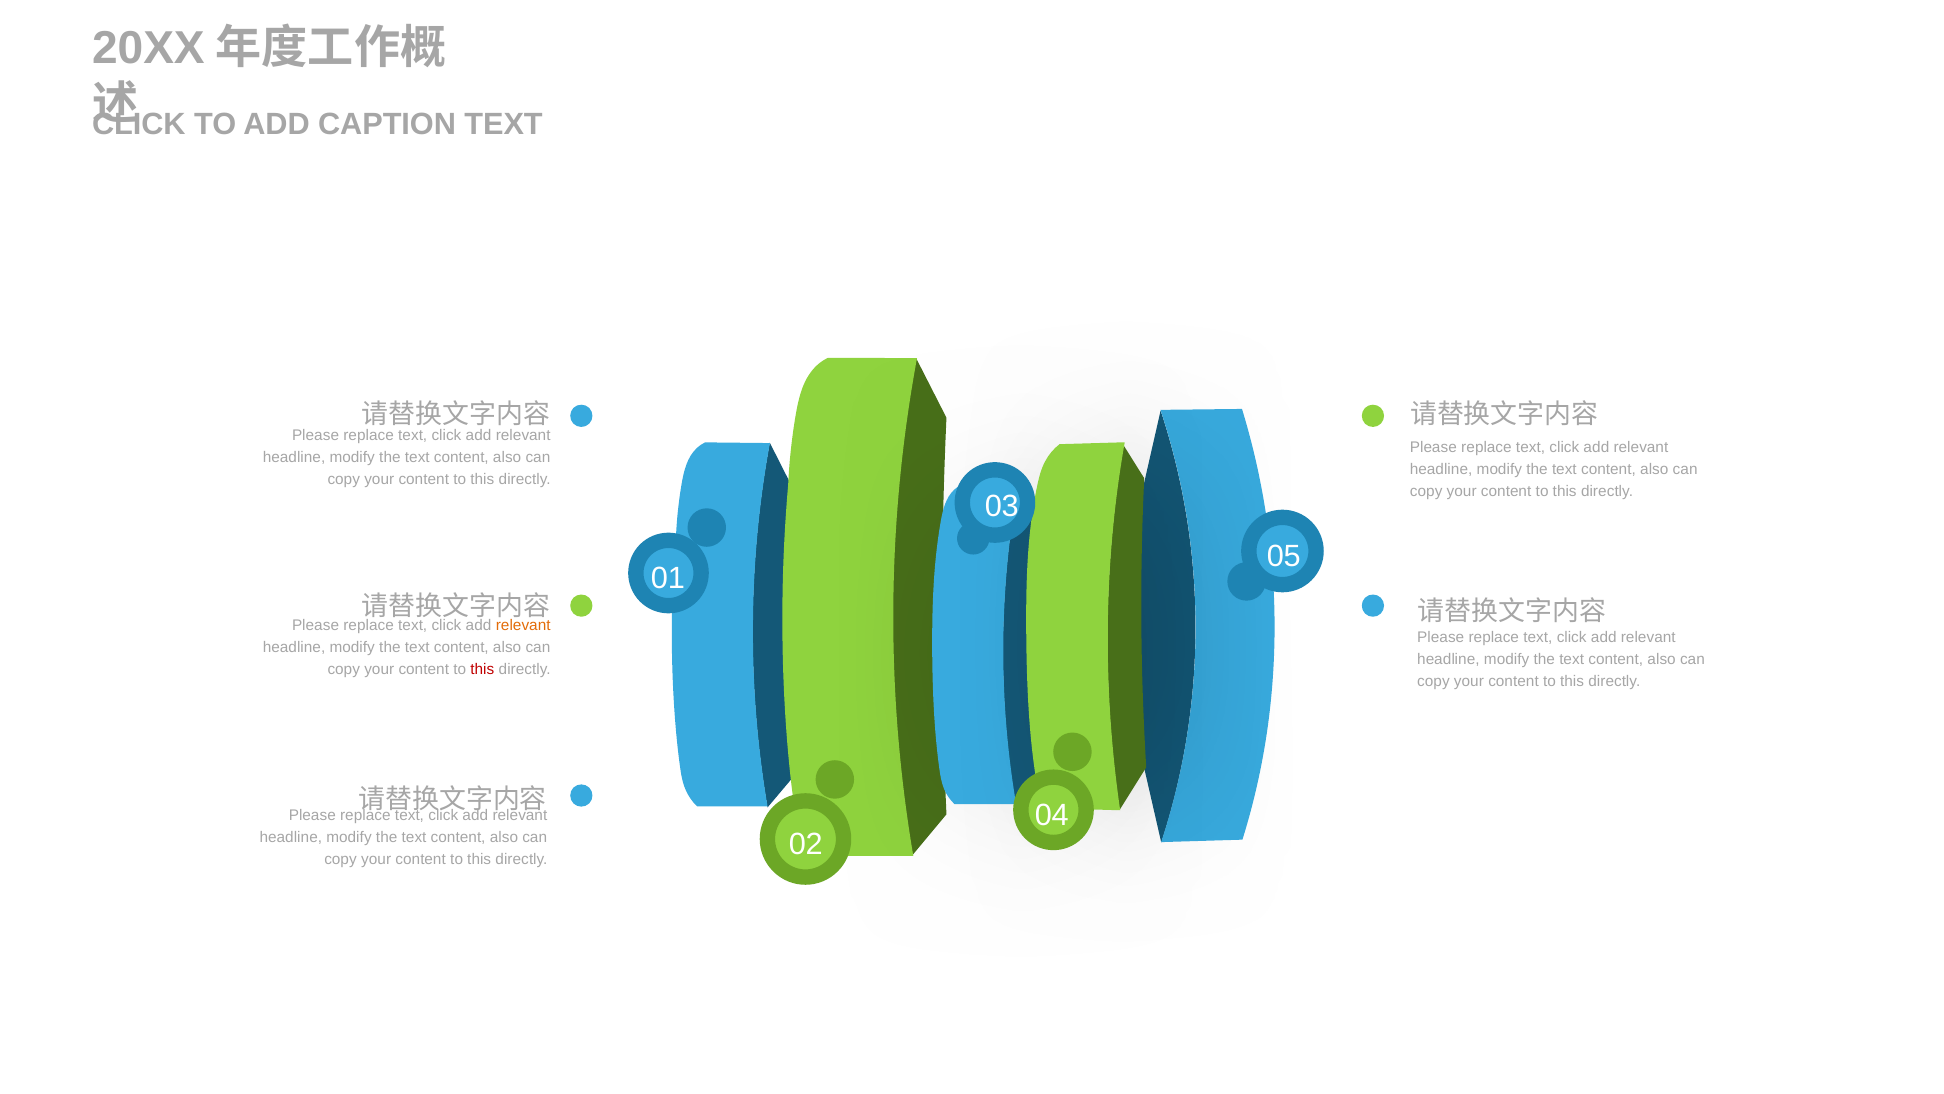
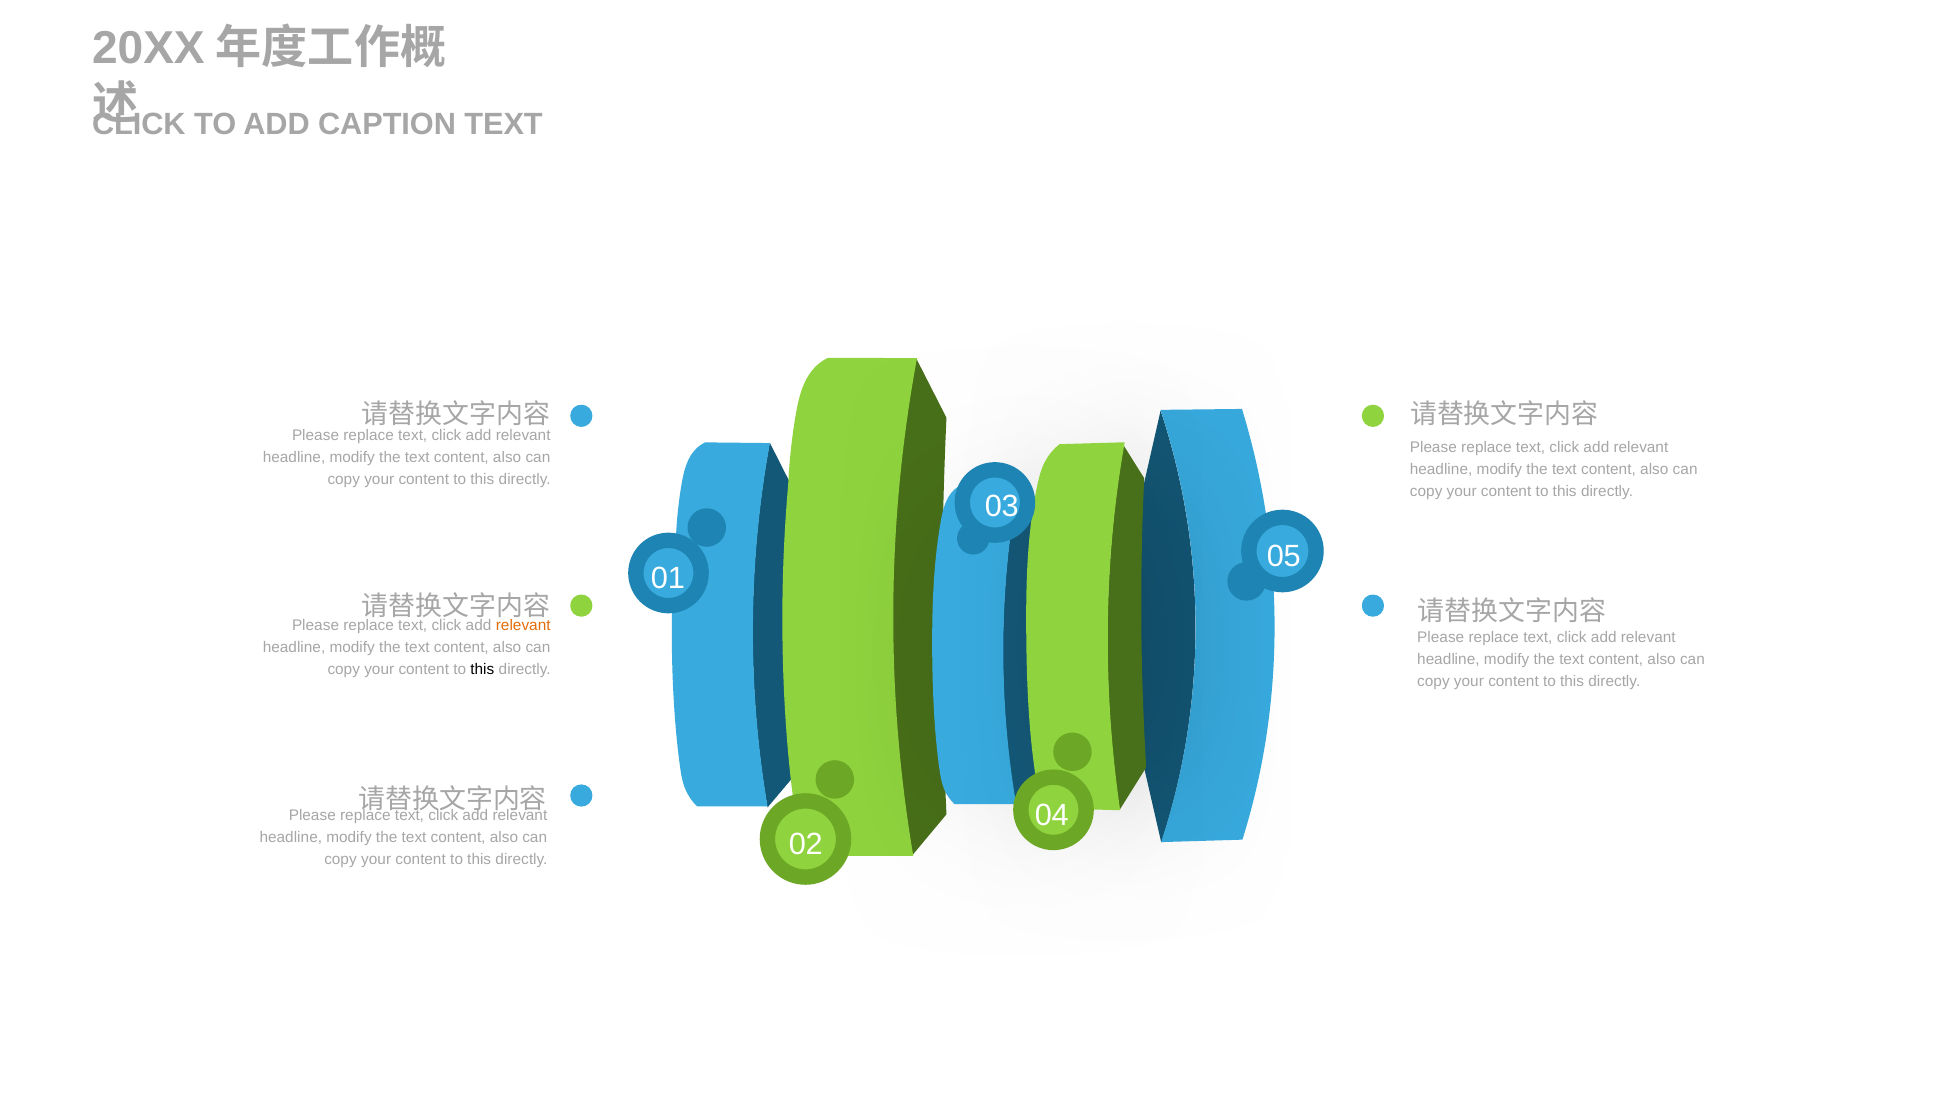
this colour: red -> black (482, 669)
